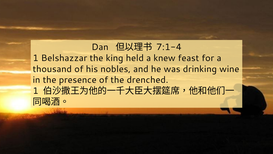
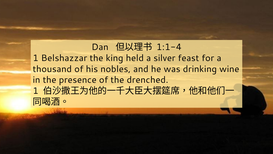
7:1-4: 7:1-4 -> 1:1-4 (169, 47)
knew: knew -> silver (164, 58)
